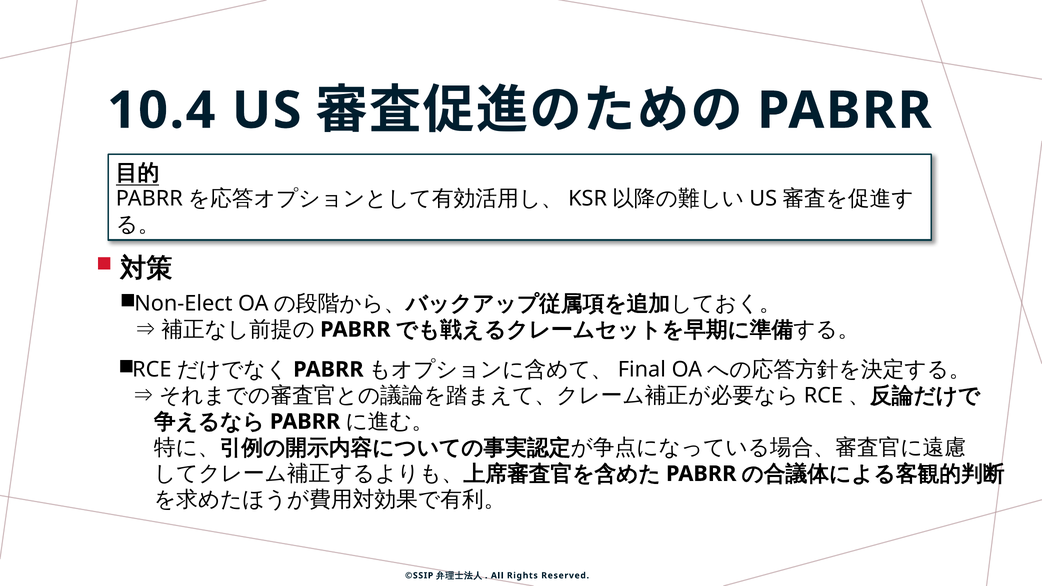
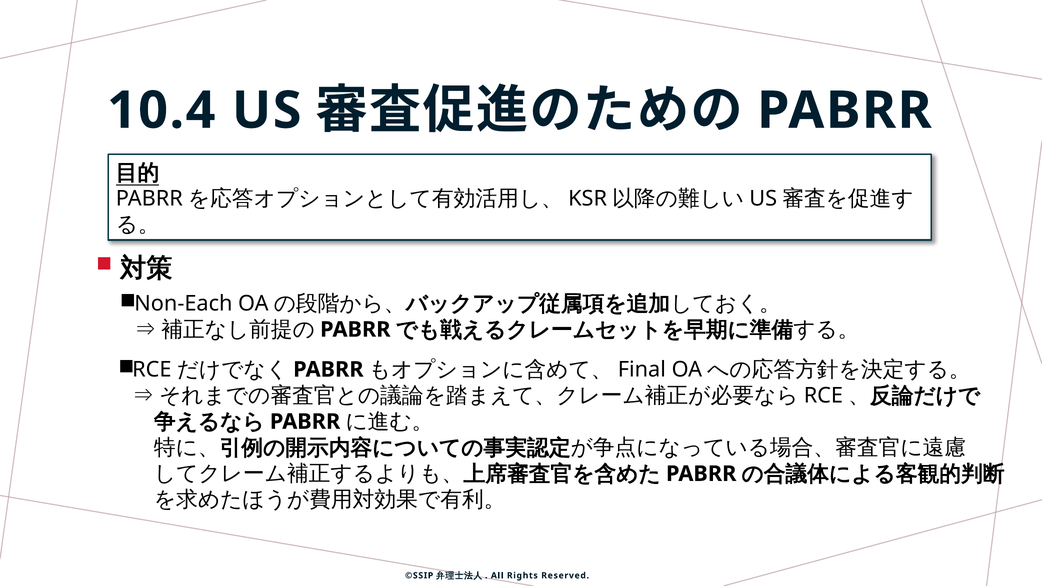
Non-Elect: Non-Elect -> Non-Each (183, 304)
